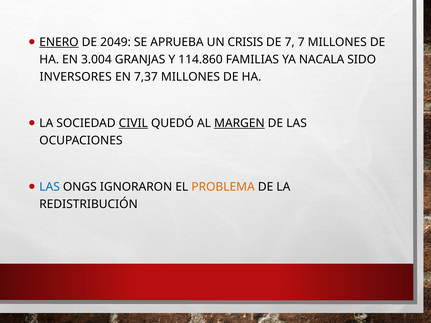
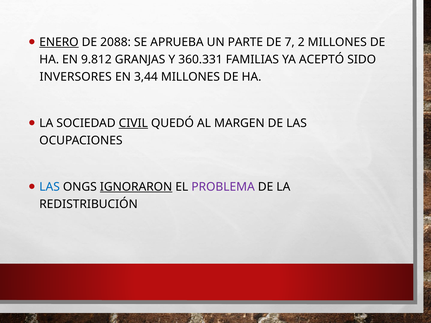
2049: 2049 -> 2088 (116, 42)
CRISIS: CRISIS -> PARTE (245, 42)
7 7: 7 -> 2 (301, 42)
3.004: 3.004 -> 9.812 (96, 60)
114.860: 114.860 -> 360.331 (200, 60)
NACALA: NACALA -> ACEPTÓ (322, 60)
7,37: 7,37 -> 3,44 (146, 77)
MARGEN underline: present -> none (239, 123)
IGNORARON underline: none -> present (136, 187)
PROBLEMA colour: orange -> purple (223, 187)
